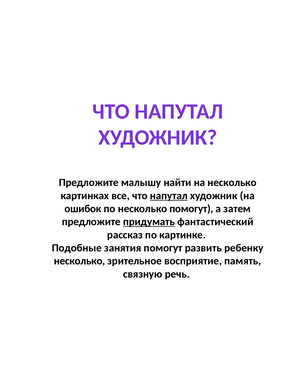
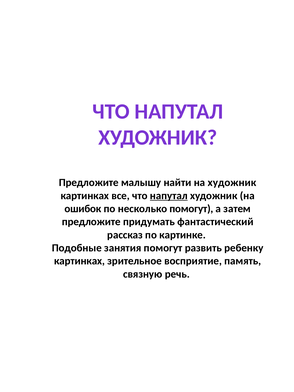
на несколько: несколько -> художник (232, 183)
придумать underline: present -> none (149, 222)
несколько: несколько -> картинках (79, 261)
